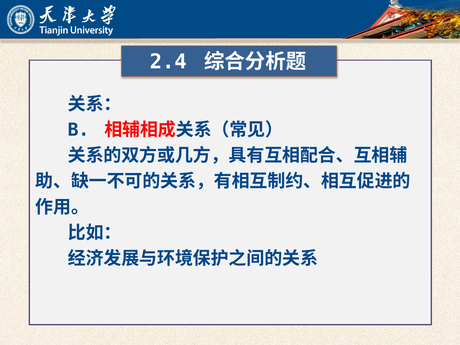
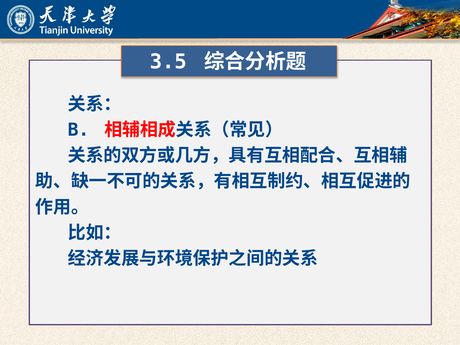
2.4: 2.4 -> 3.5 (168, 62)
